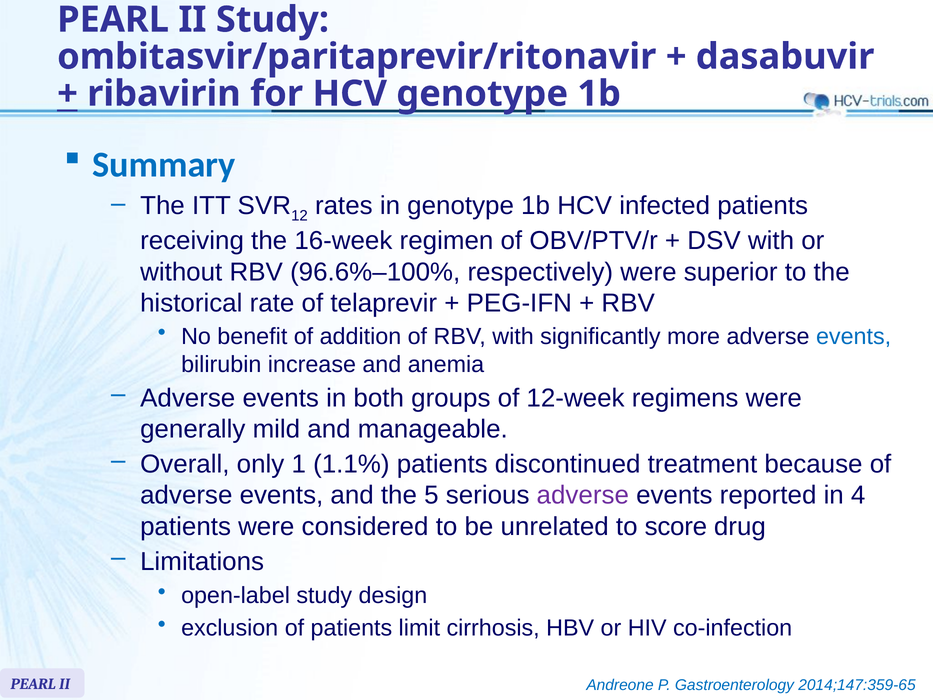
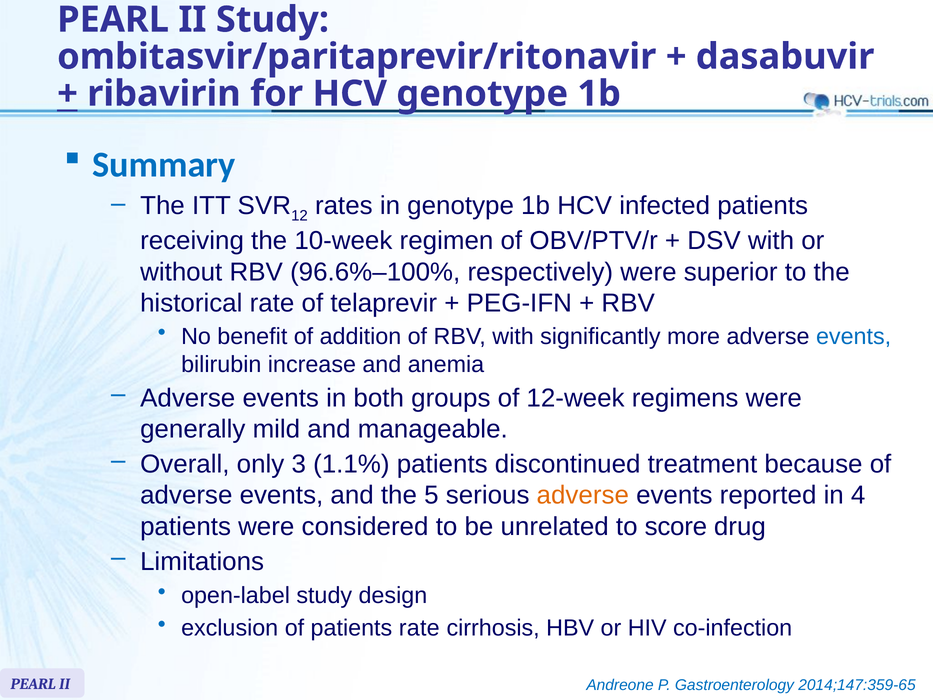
16-week: 16-week -> 10-week (343, 241)
1: 1 -> 3 (299, 464)
adverse colour: purple -> orange (583, 495)
patients limit: limit -> rate (419, 628)
